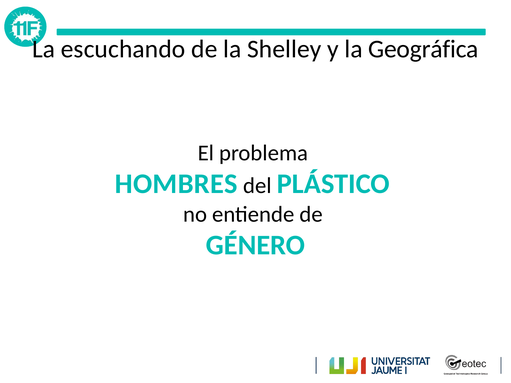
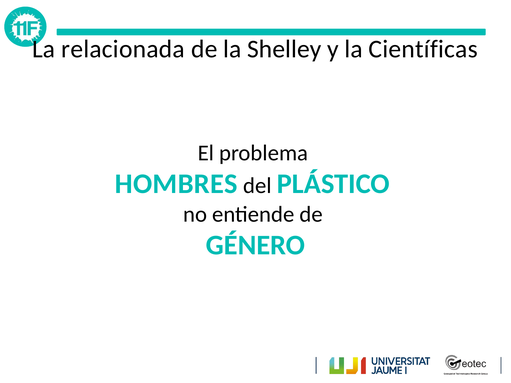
escuchando: escuchando -> relacionada (123, 49)
Geográfica: Geográfica -> Científicas (423, 49)
